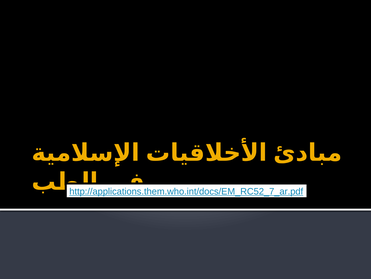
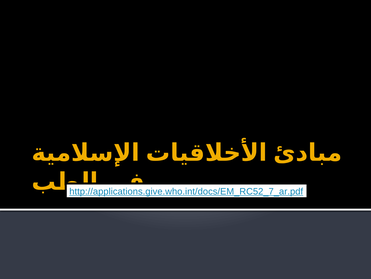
http://applications.them.who.int/docs/EM_RC52_7_ar.pdf: http://applications.them.who.int/docs/EM_RC52_7_ar.pdf -> http://applications.give.who.int/docs/EM_RC52_7_ar.pdf (186, 191)
